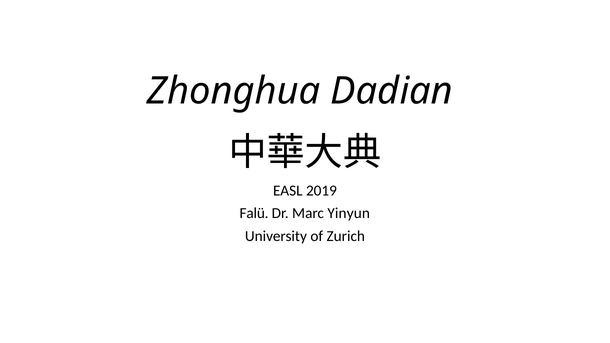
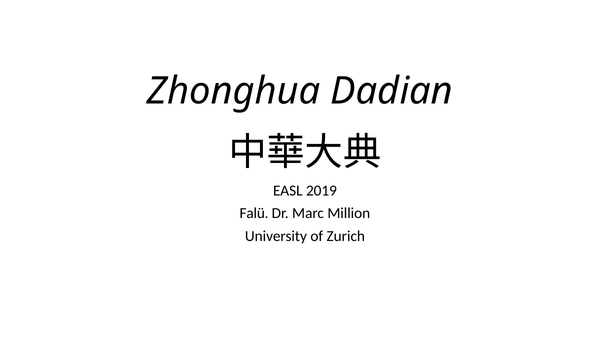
Yinyun: Yinyun -> Million (349, 213)
